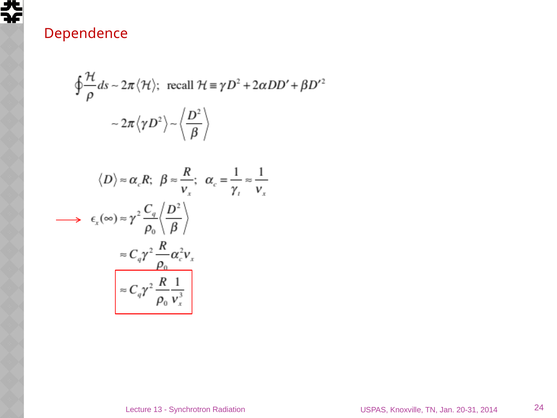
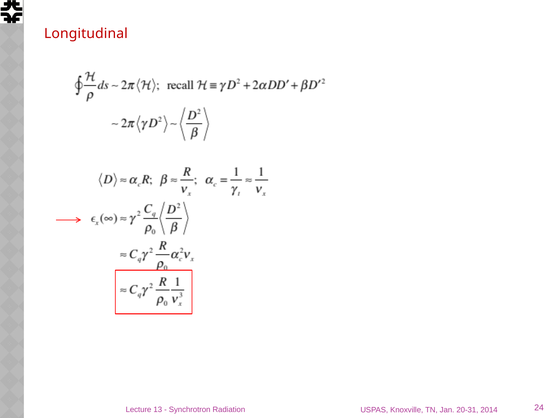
Dependence: Dependence -> Longitudinal (86, 33)
